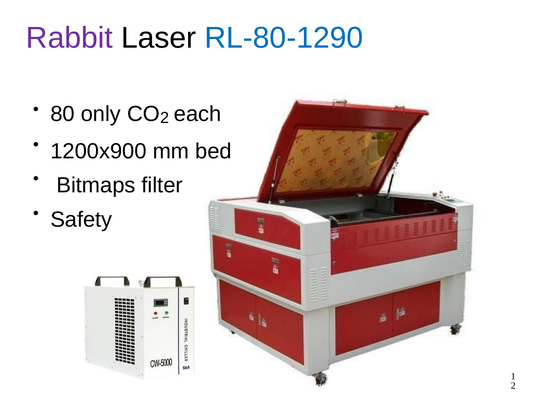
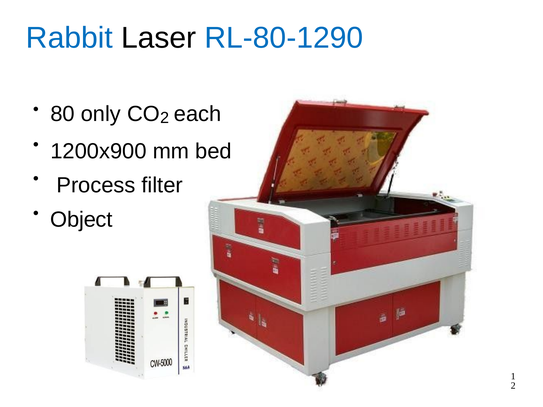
Rabbit colour: purple -> blue (69, 38)
Bitmaps: Bitmaps -> Process (96, 185)
Safety: Safety -> Object (81, 219)
